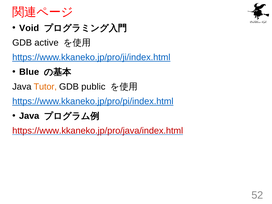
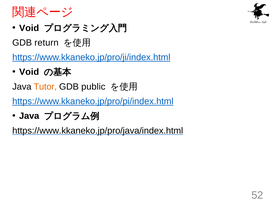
active: active -> return (46, 43)
Blue: Blue -> Void (29, 72)
https://www.kkaneko.jp/pro/java/index.html colour: red -> black (98, 131)
